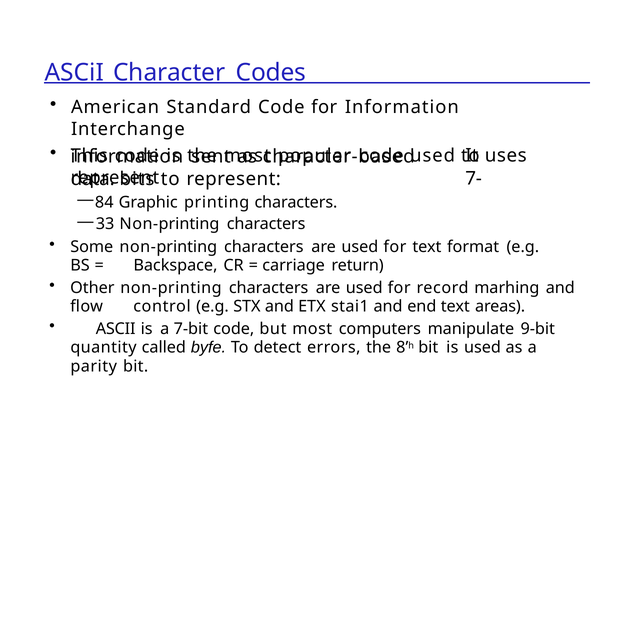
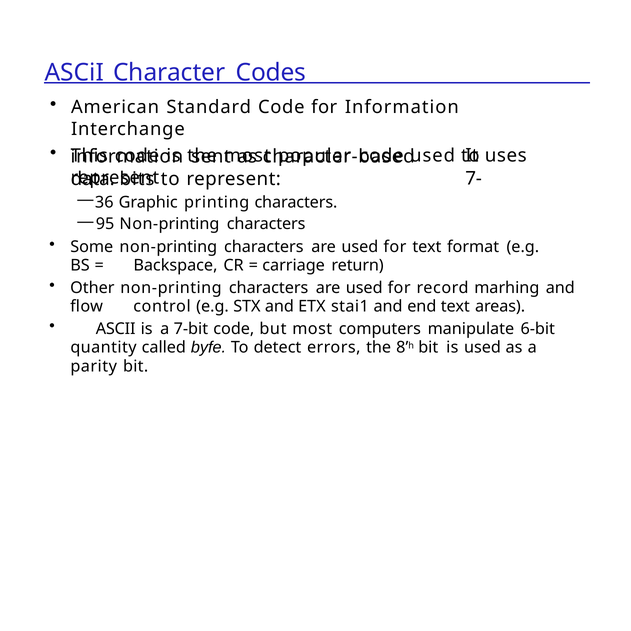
84: 84 -> 36 (104, 202)
33: 33 -> 95 (105, 224)
9-bit: 9-bit -> 6-bit (538, 329)
